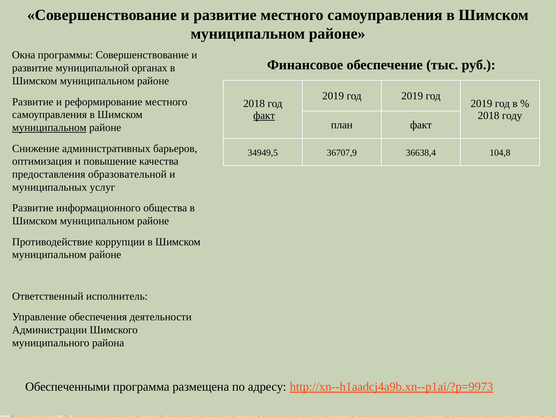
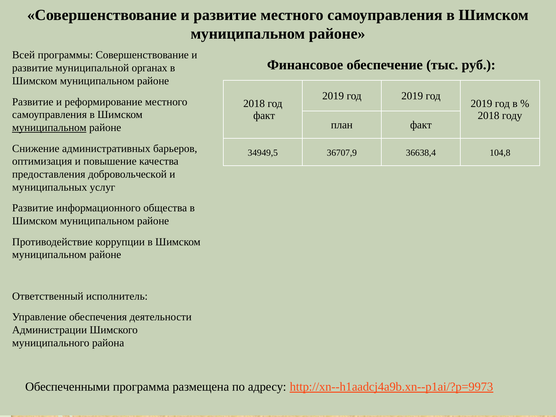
Окна: Окна -> Всей (24, 55)
факт underline: present -> none (264, 116)
образовательной: образовательной -> добровольческой (127, 174)
